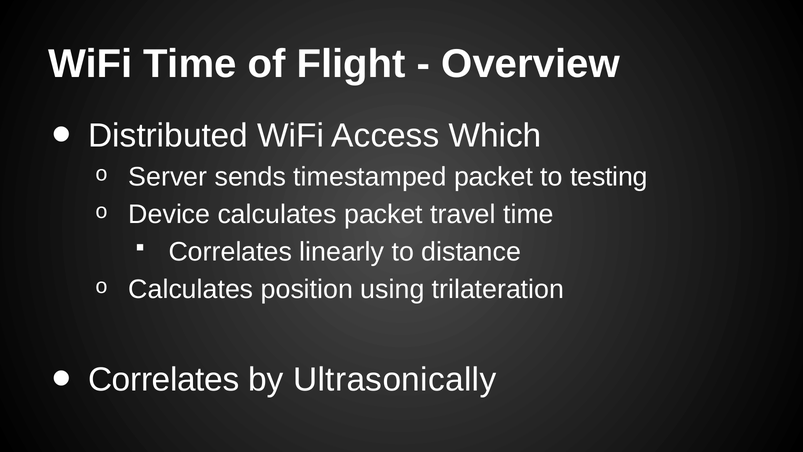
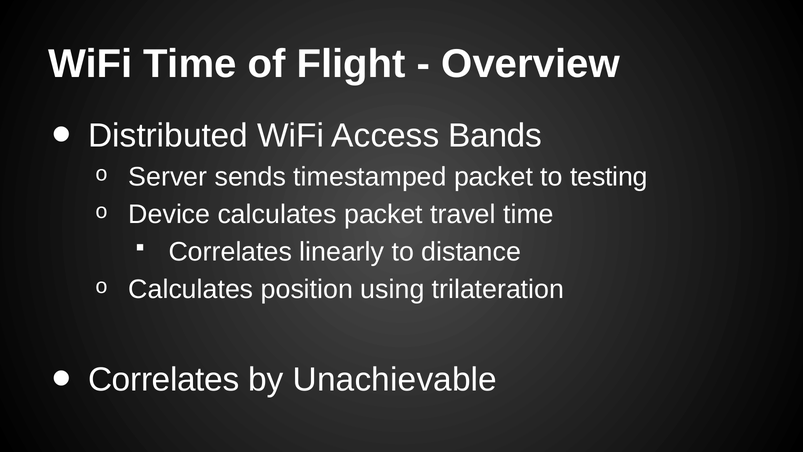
Which: Which -> Bands (495, 136)
Ultrasonically: Ultrasonically -> Unachievable (395, 379)
